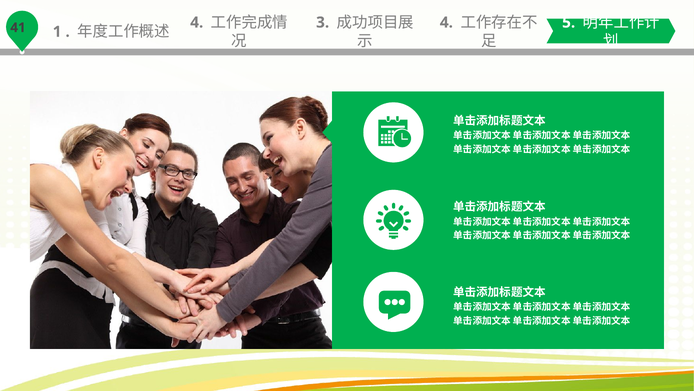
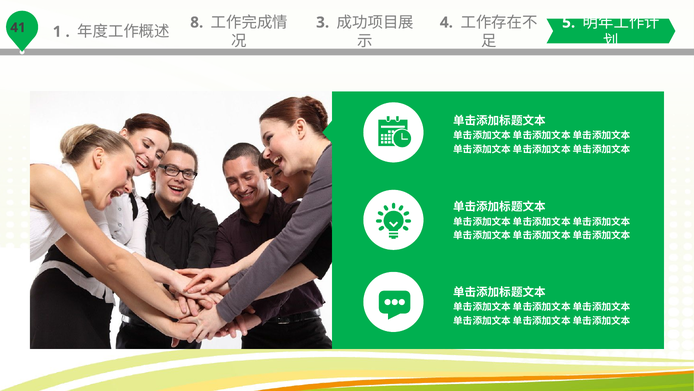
4: 4 -> 8 (197, 22)
